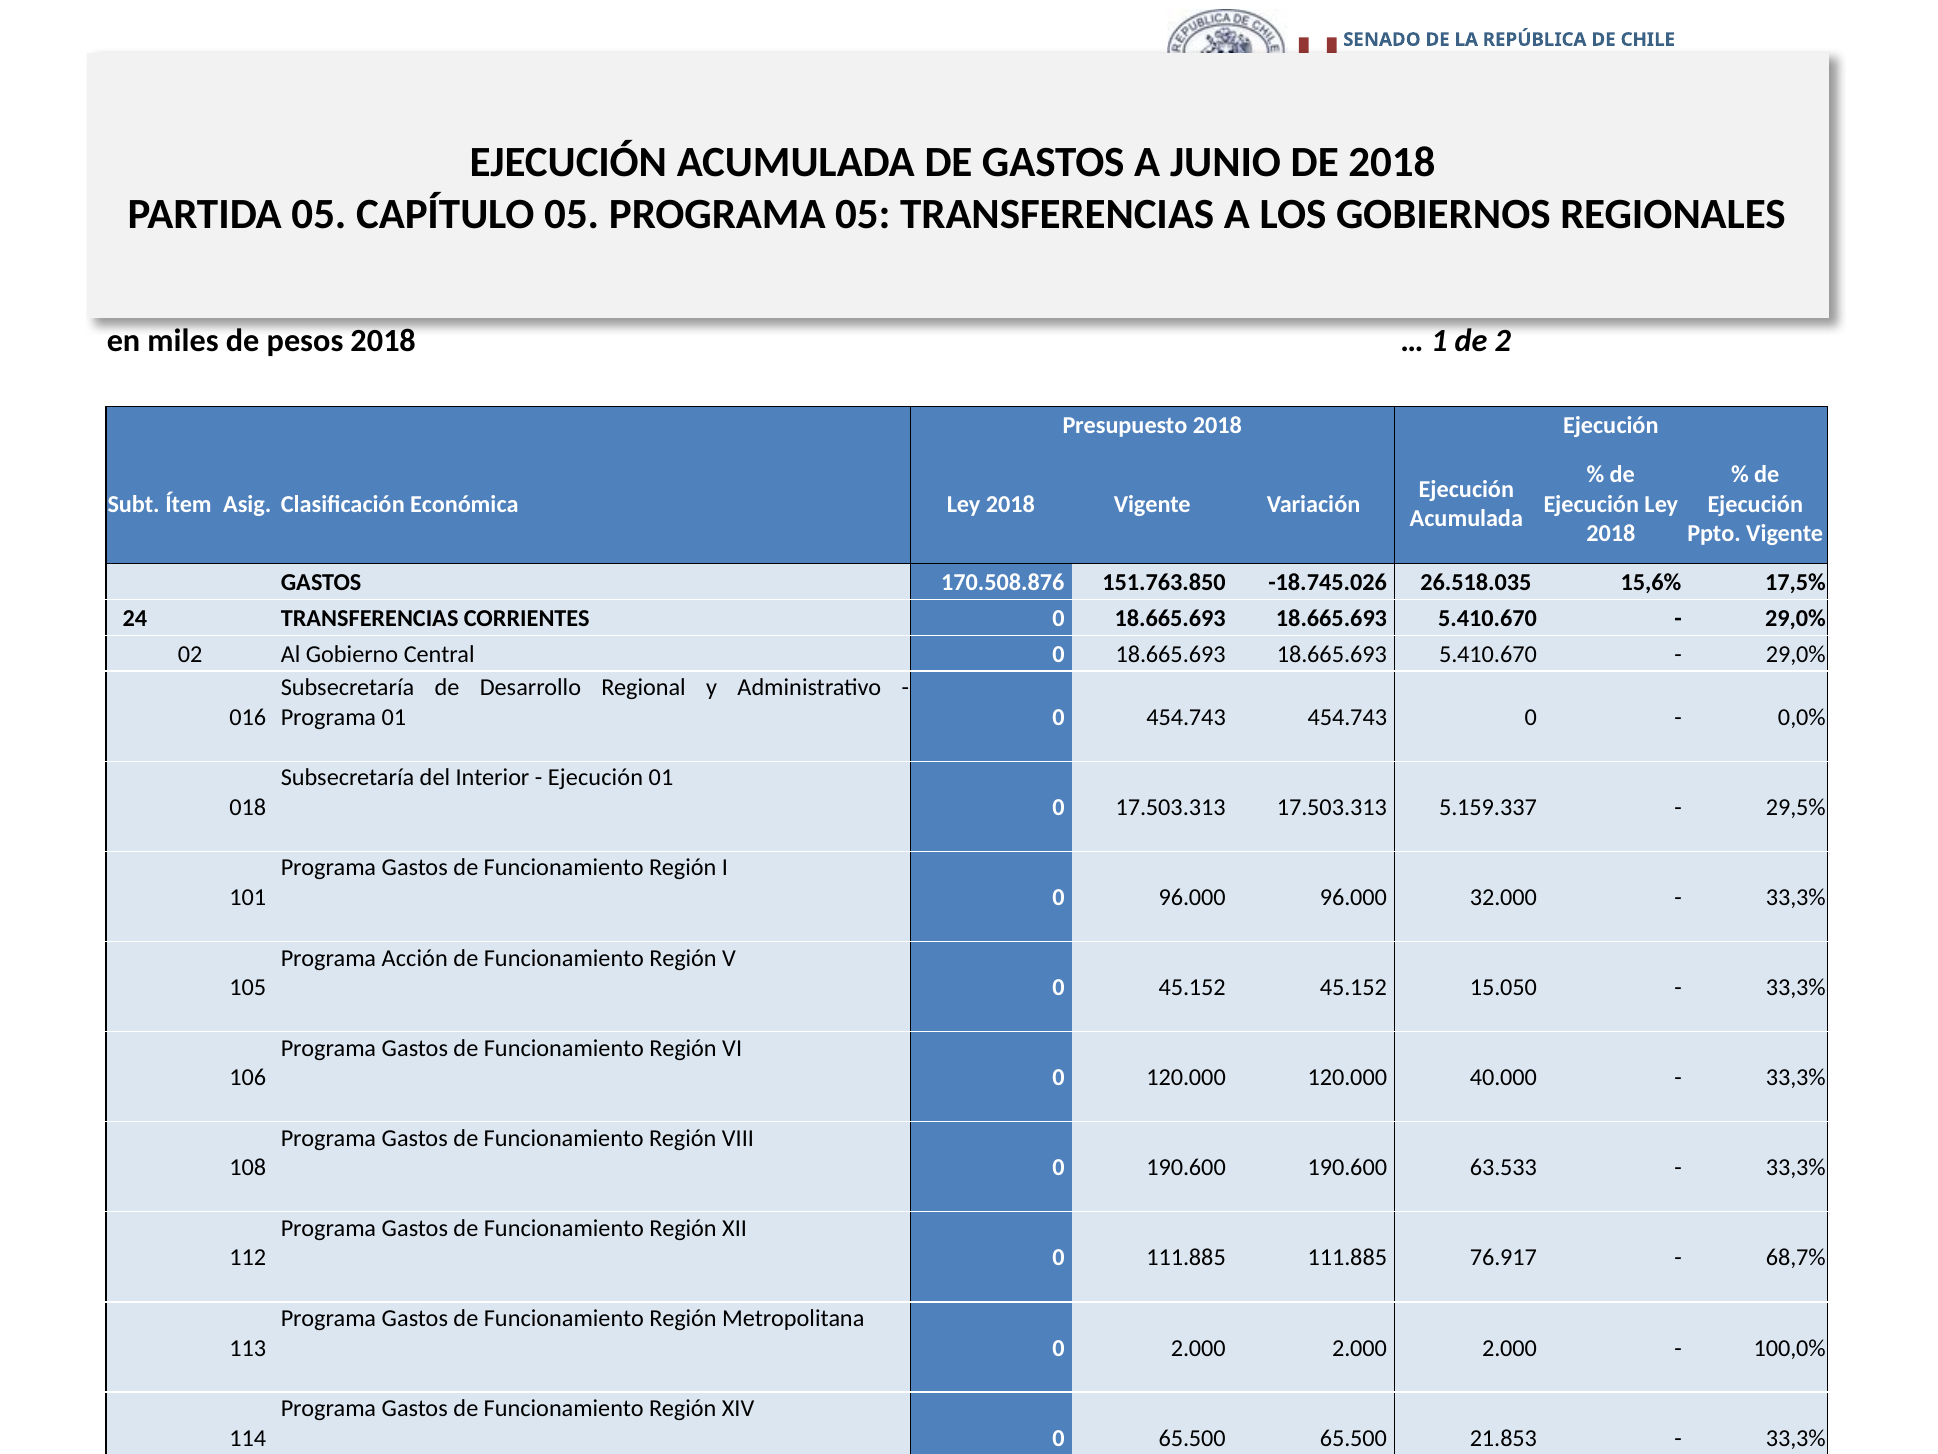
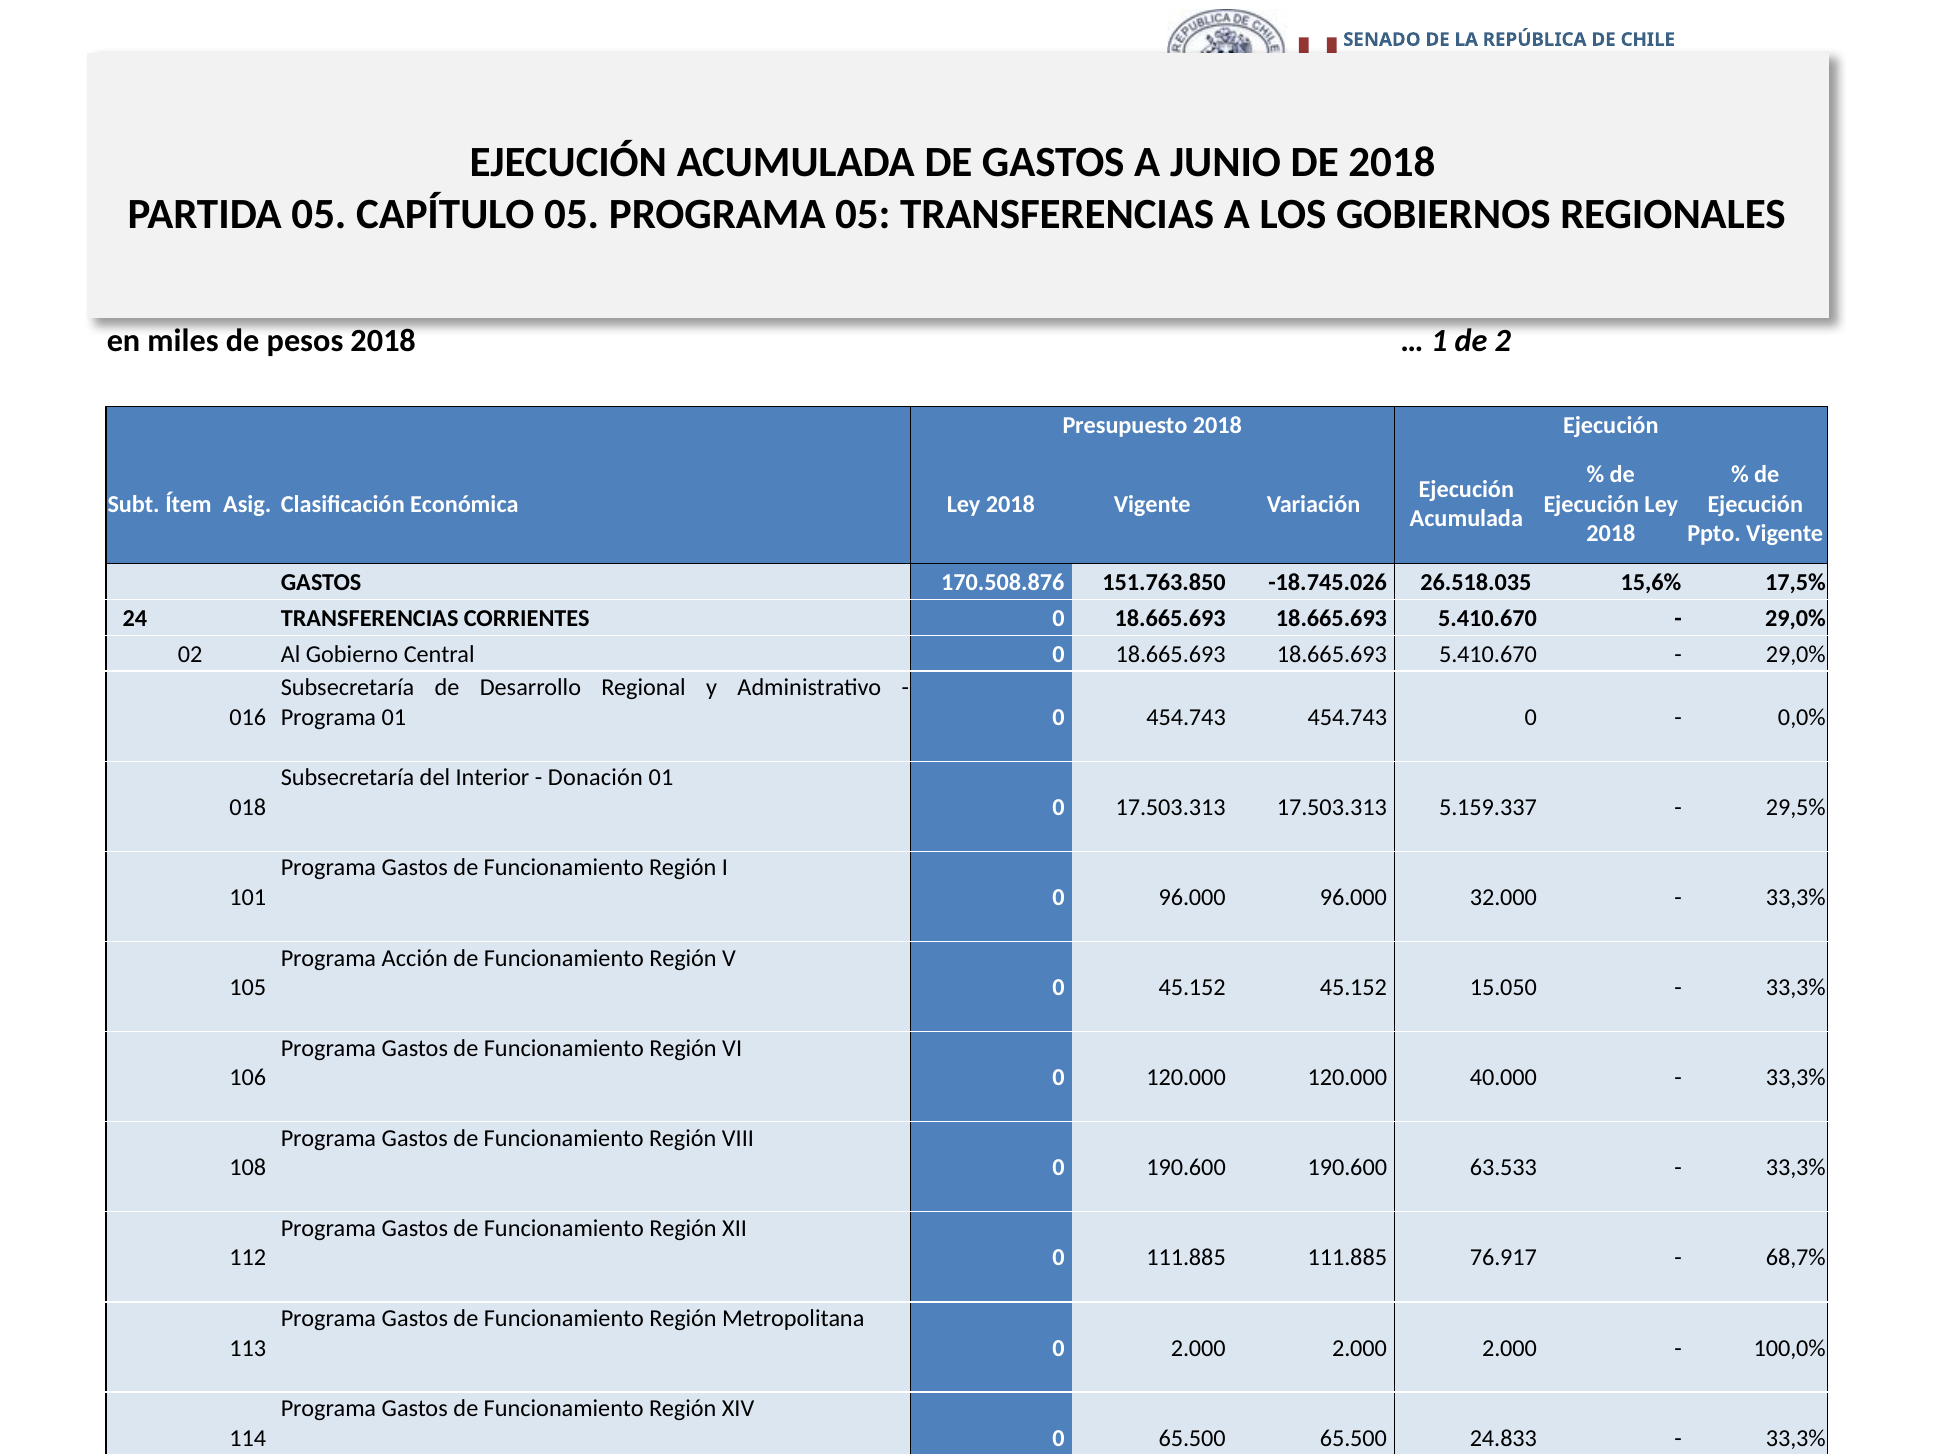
Ejecución: Ejecución -> Donación (595, 777)
21.853: 21.853 -> 24.833 (1503, 1438)
